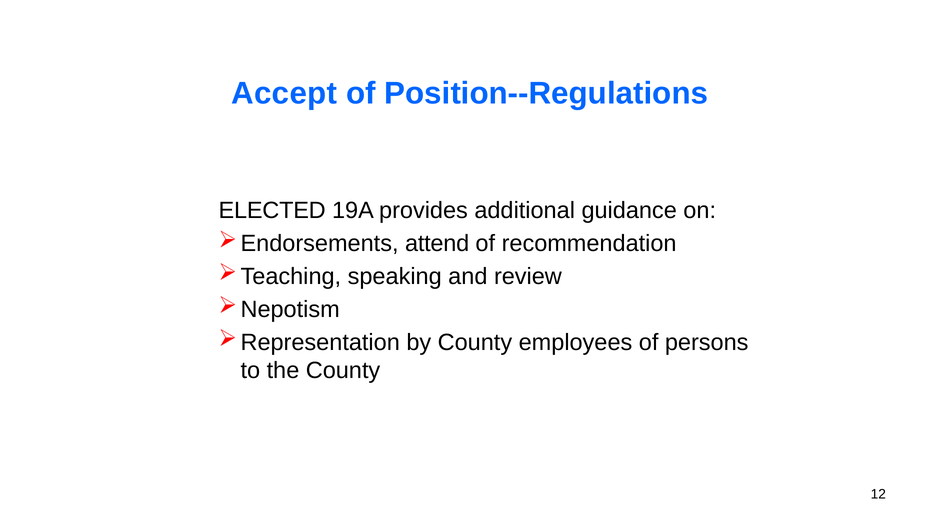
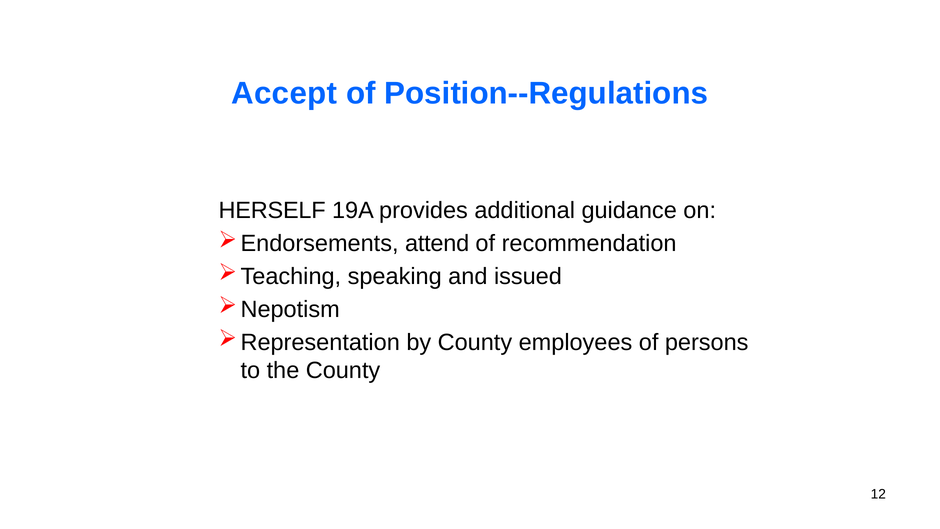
ELECTED: ELECTED -> HERSELF (272, 211)
review: review -> issued (528, 276)
